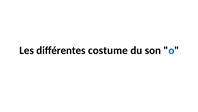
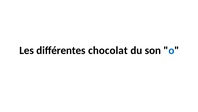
costume: costume -> chocolat (108, 50)
